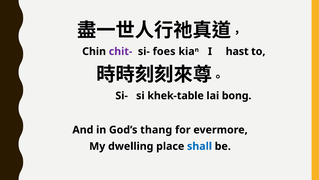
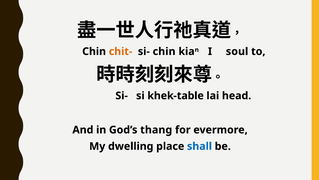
chit- colour: purple -> orange (121, 51)
si- foes: foes -> chin (164, 51)
hast: hast -> soul (237, 51)
bong: bong -> head (237, 95)
